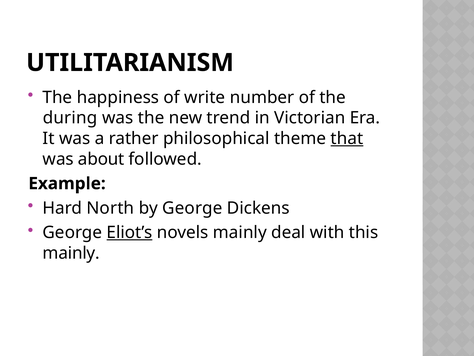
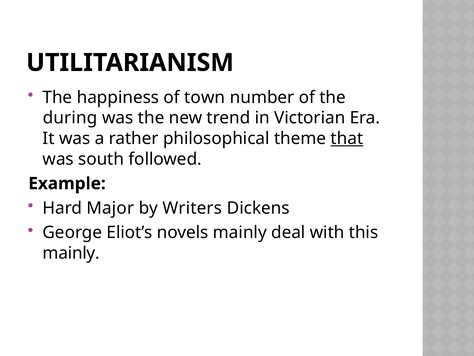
write: write -> town (205, 97)
about: about -> south (101, 159)
North: North -> Major (110, 208)
by George: George -> Writers (192, 208)
Eliot’s underline: present -> none (130, 232)
